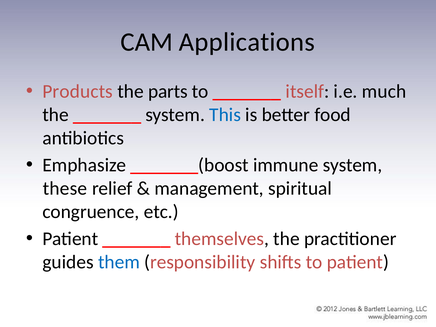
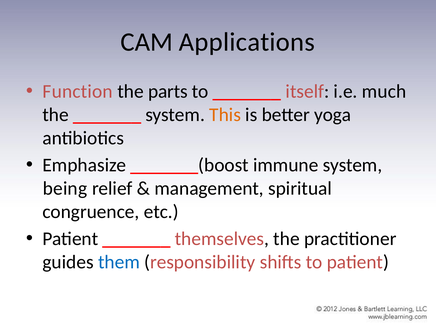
Products: Products -> Function (78, 91)
This colour: blue -> orange (225, 115)
food: food -> yoga (333, 115)
these: these -> being (65, 188)
